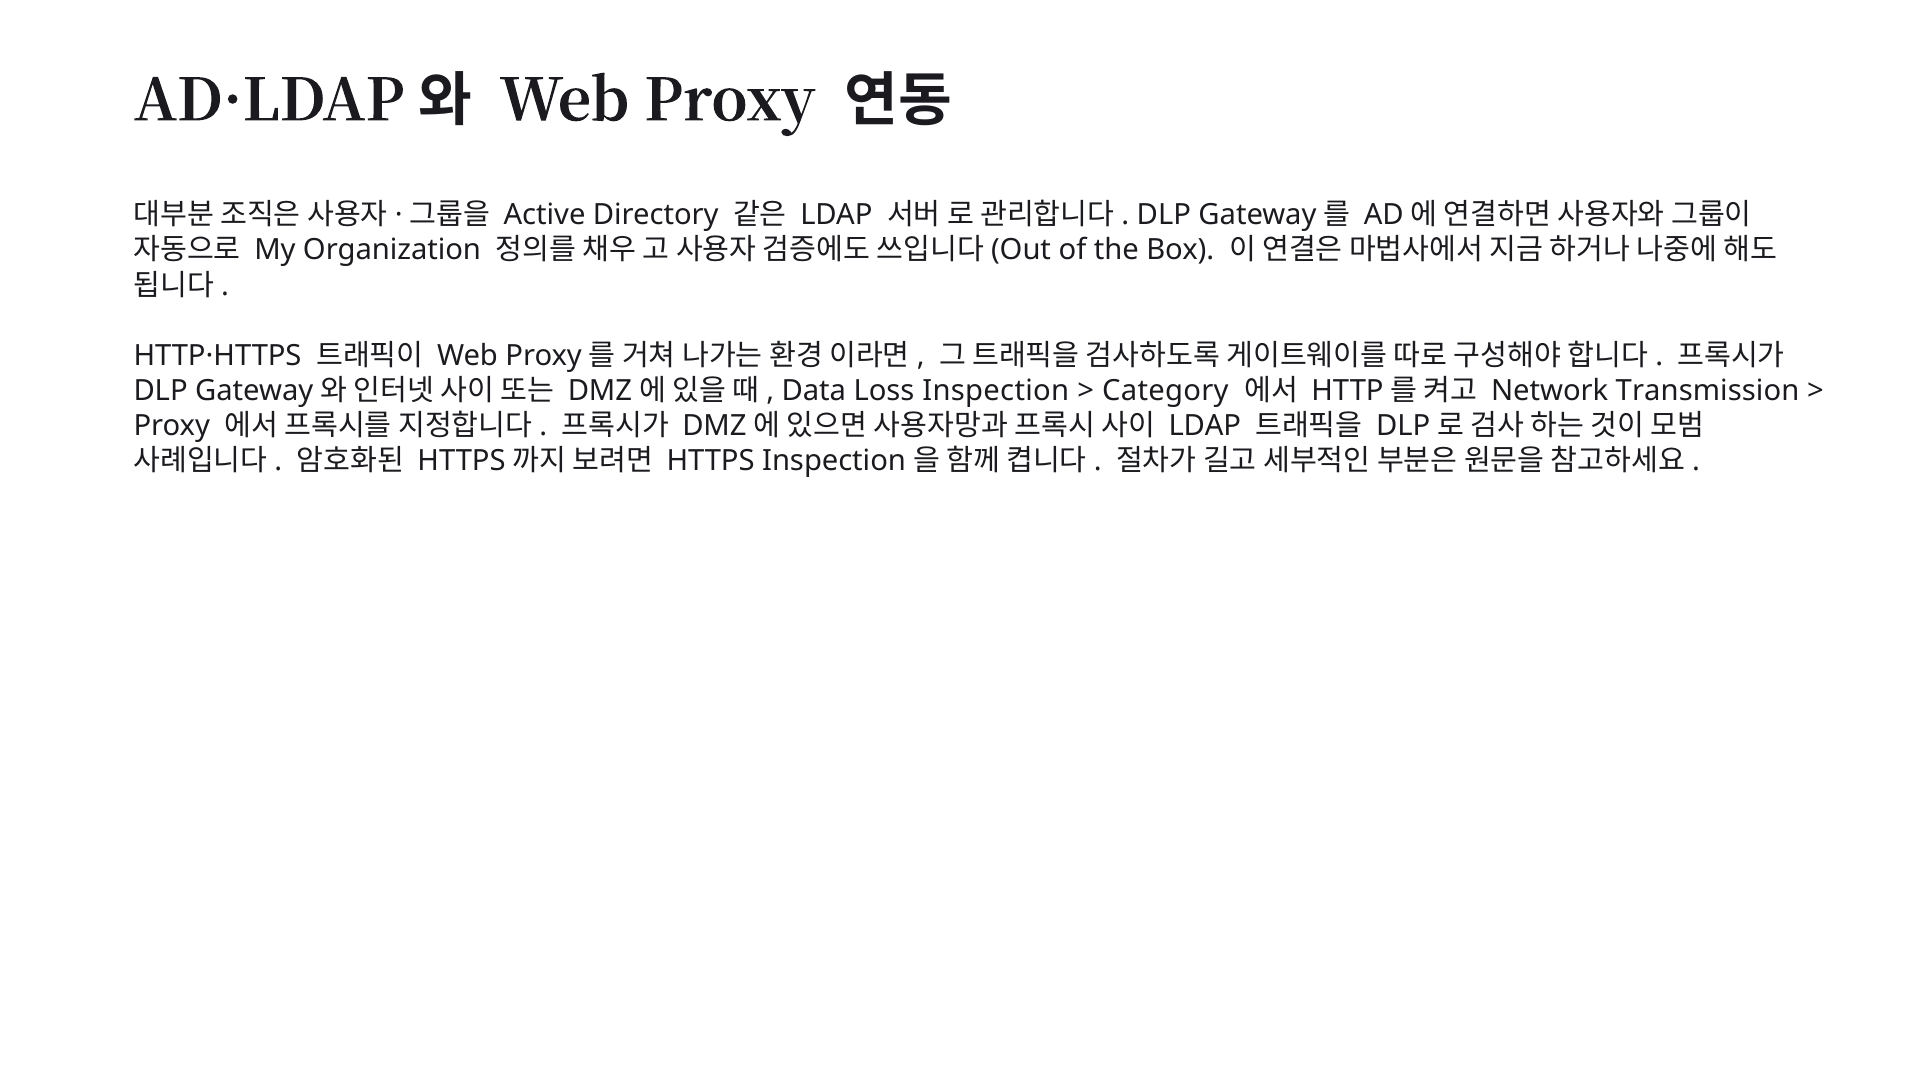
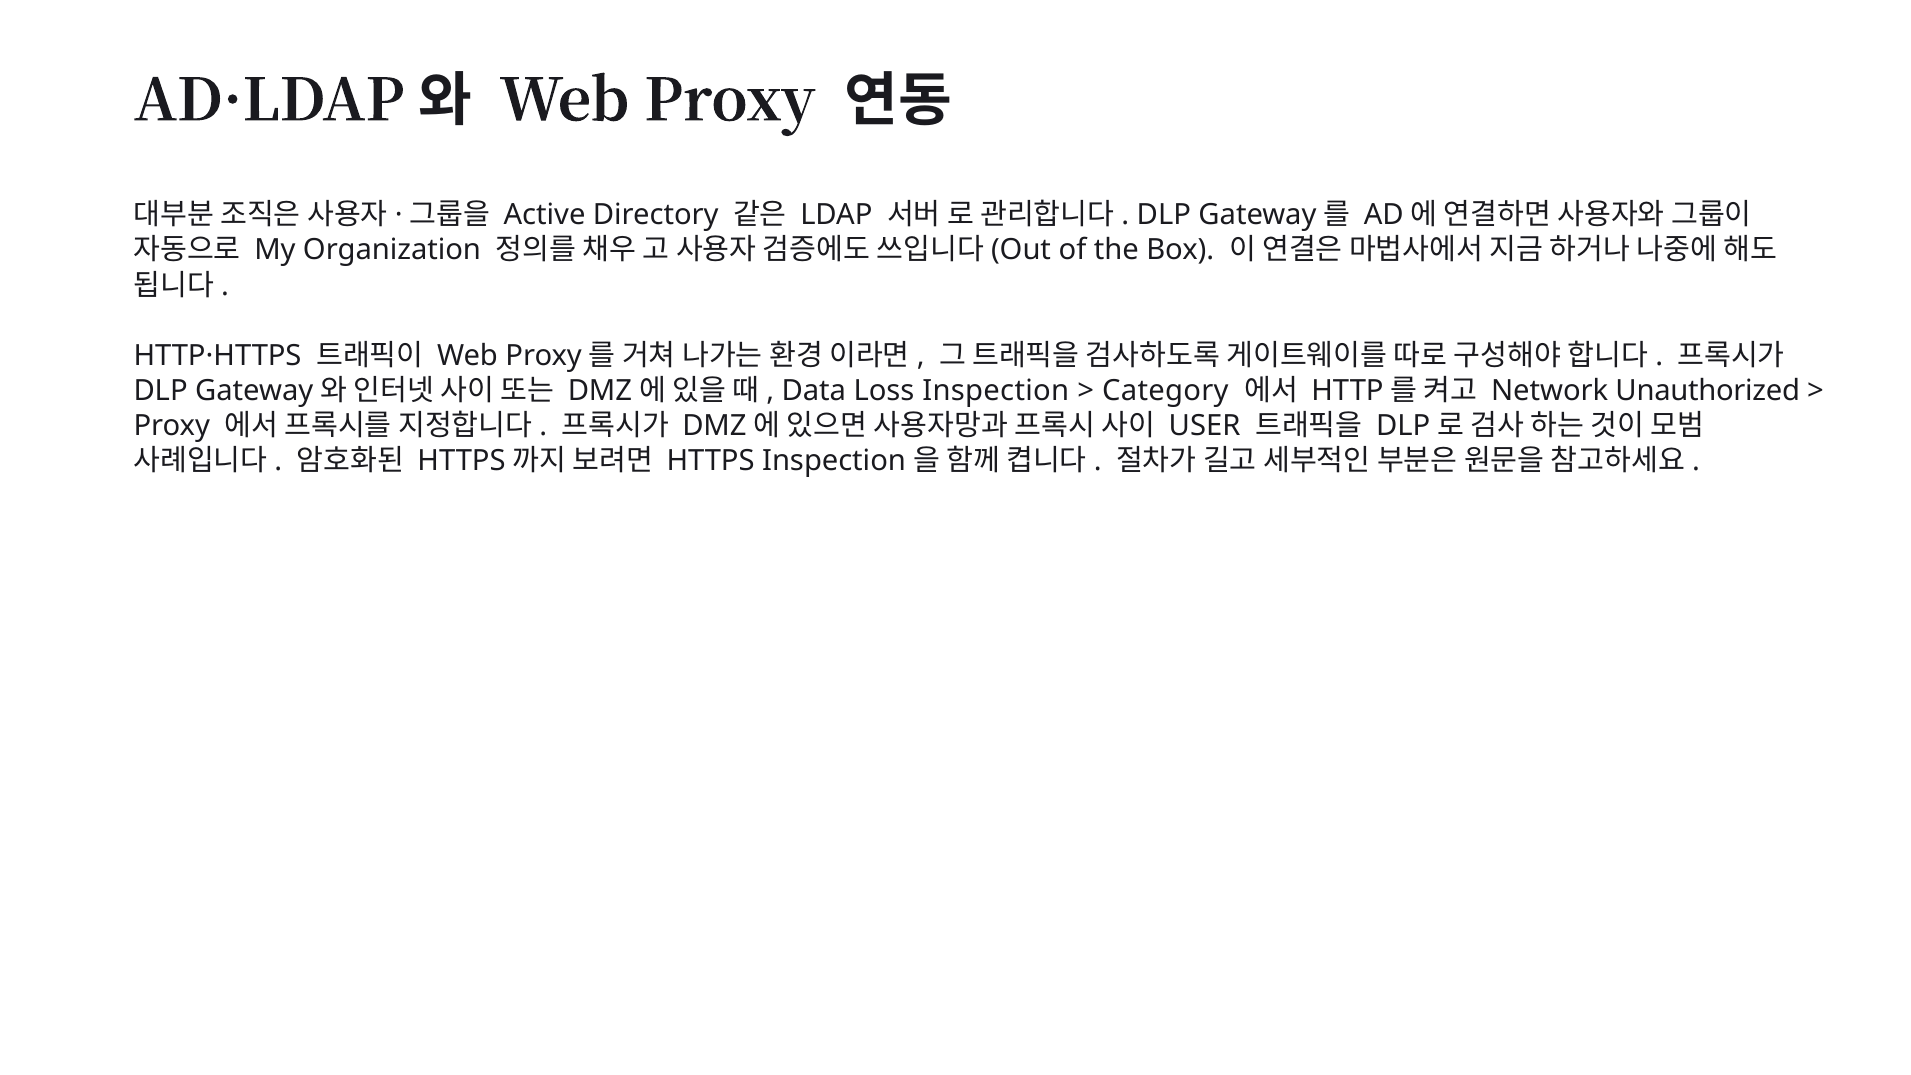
Transmission: Transmission -> Unauthorized (1708, 390)
LDAP: LDAP -> USER (1205, 425)
